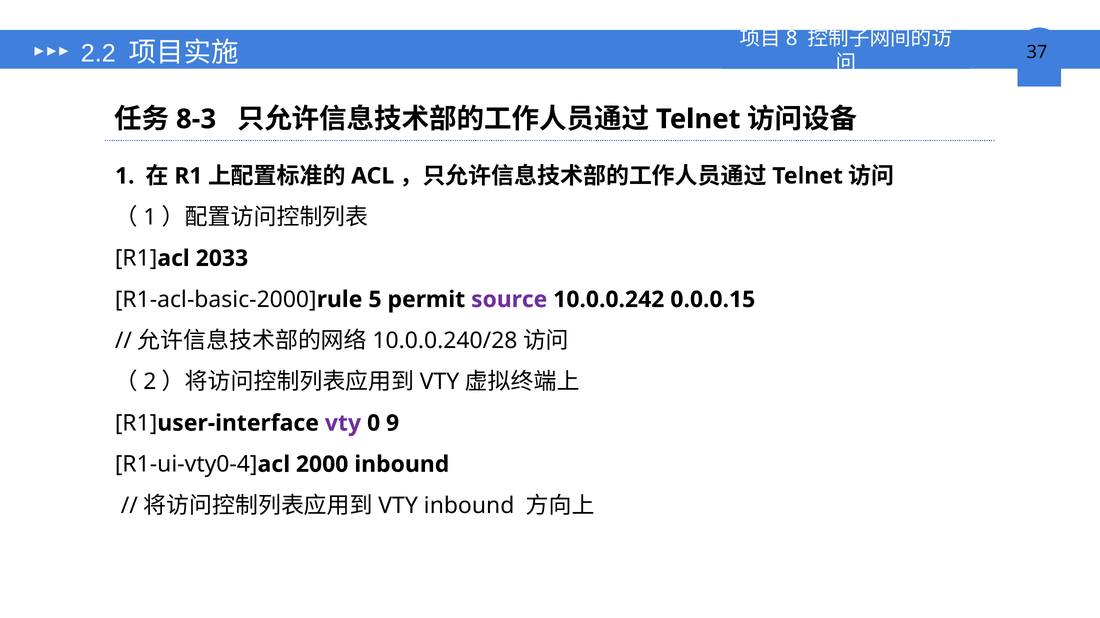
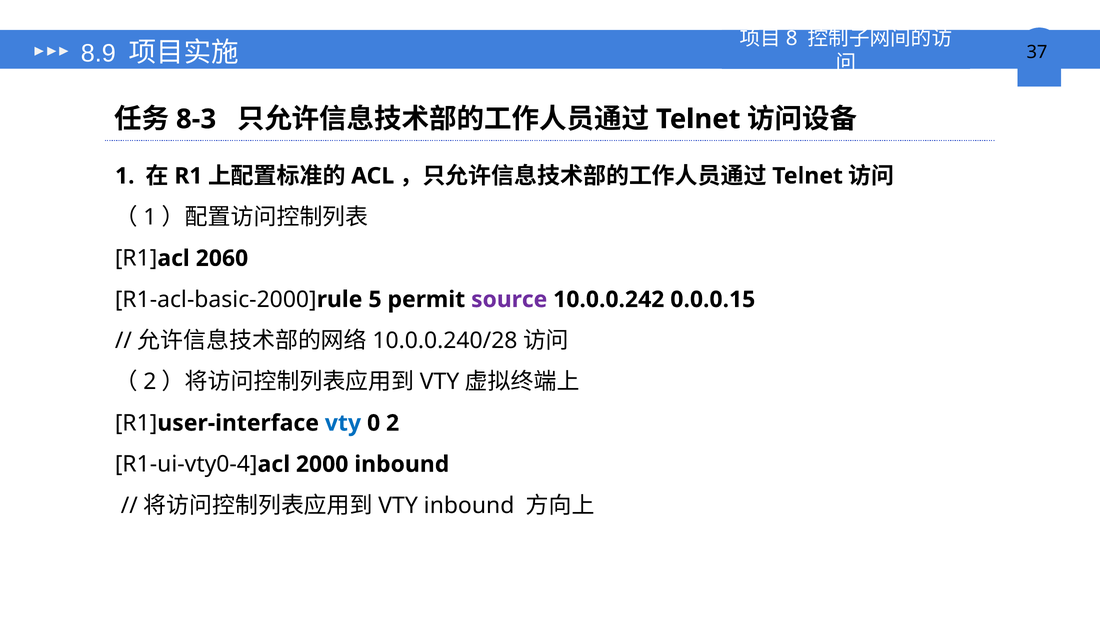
2.2: 2.2 -> 8.9 (98, 53)
2033: 2033 -> 2060 (222, 259)
vty colour: purple -> blue (343, 423)
0 9: 9 -> 2 (393, 423)
